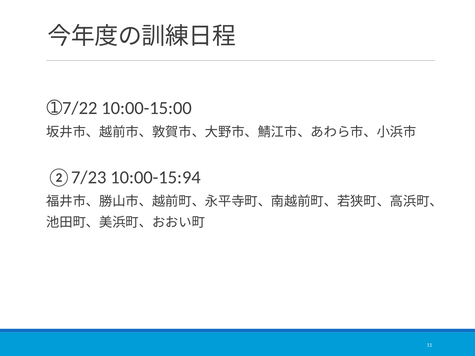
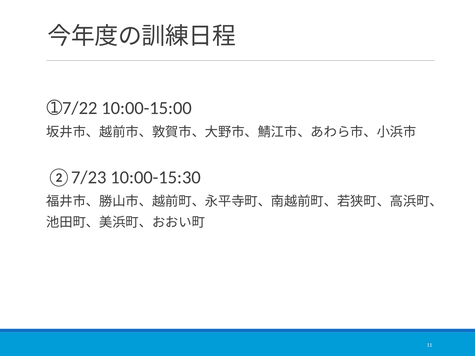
10:00-15:94: 10:00-15:94 -> 10:00-15:30 (156, 177)
